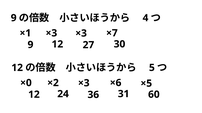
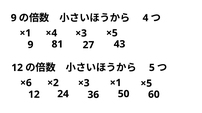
×1 ×3: ×3 -> ×4 (51, 33)
×3 ×7: ×7 -> ×5 (112, 33)
9 12: 12 -> 81 (57, 44)
30: 30 -> 43 (119, 44)
×0: ×0 -> ×6 (26, 83)
×3 ×6: ×6 -> ×1 (116, 83)
31: 31 -> 50 (124, 94)
